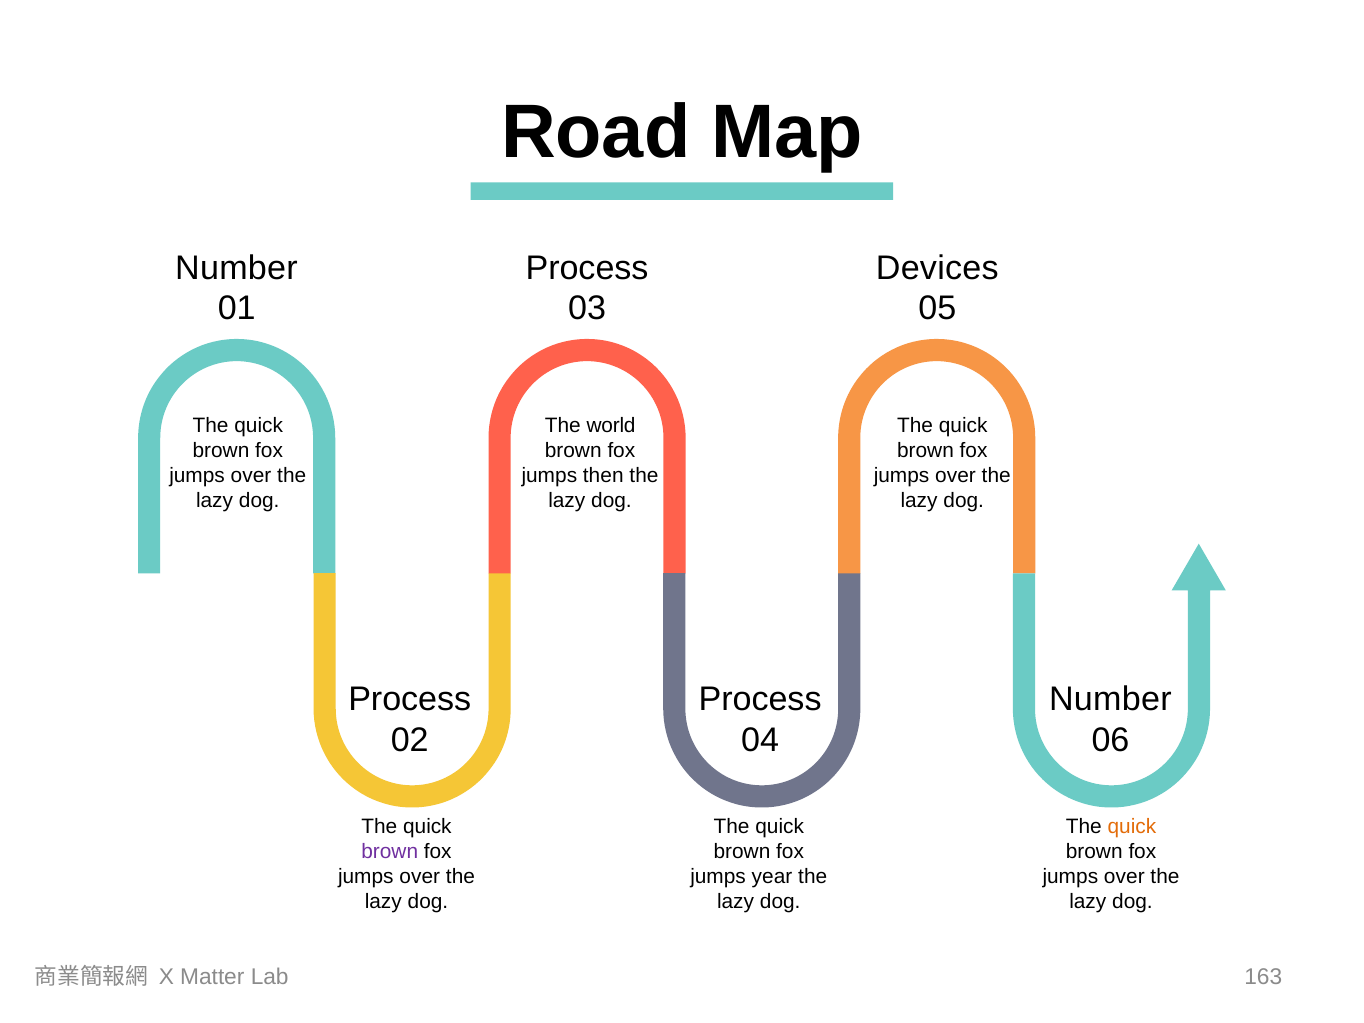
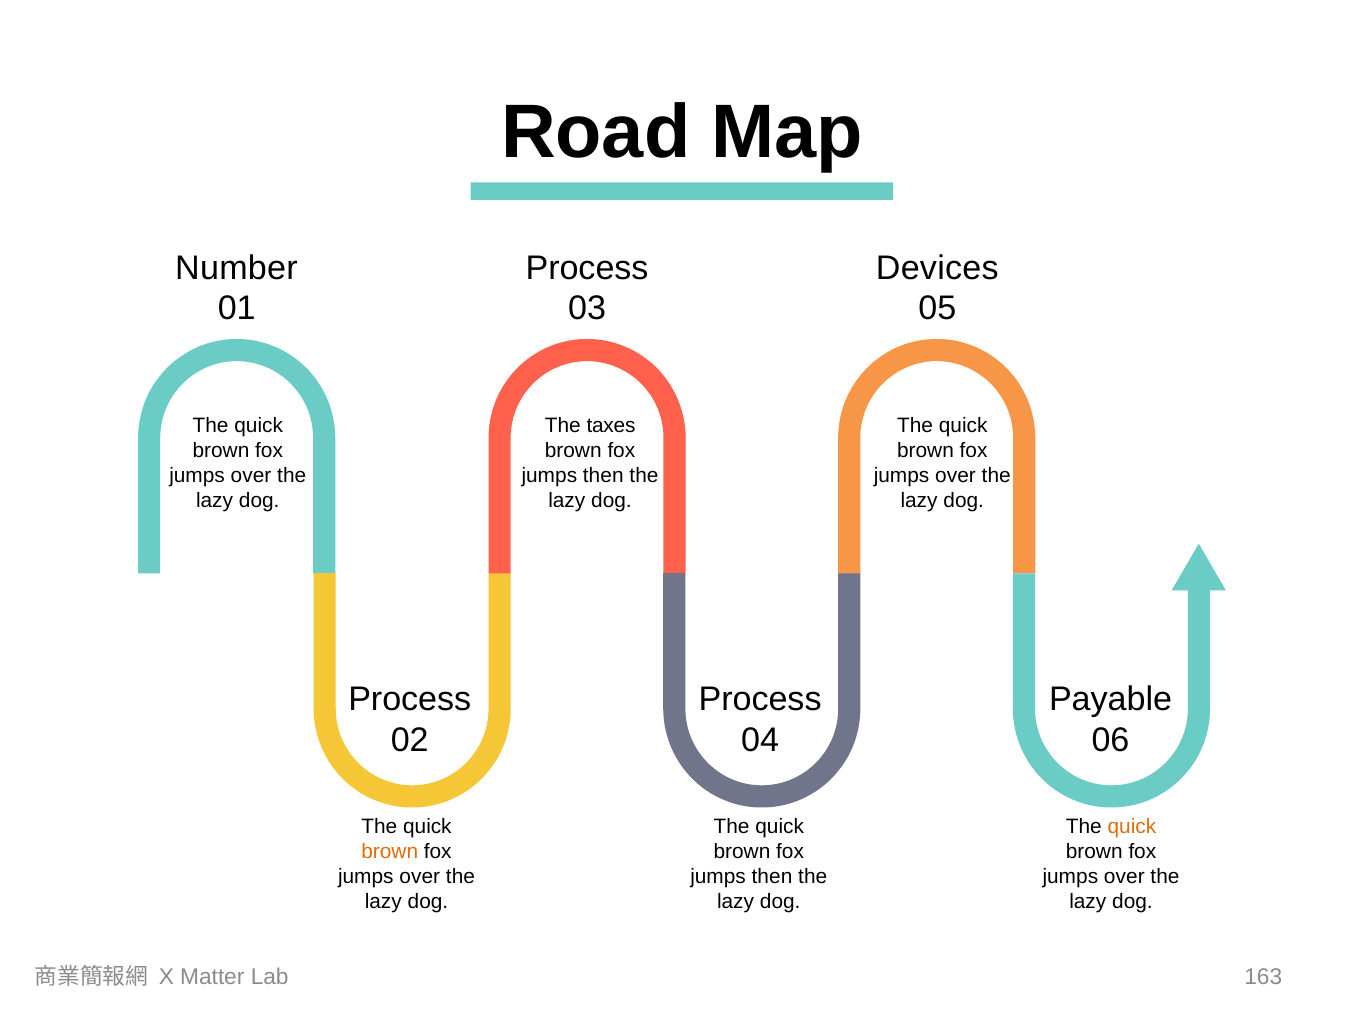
world: world -> taxes (611, 426)
Number: Number -> Payable (1111, 699)
brown colour: purple -> orange (390, 852)
year: year -> then (772, 877)
